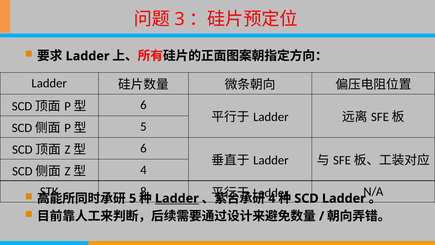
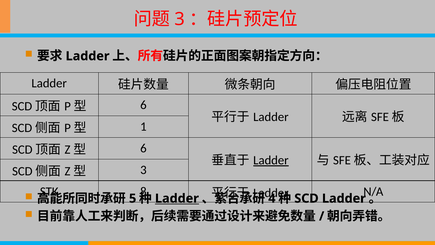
5: 5 -> 1 (143, 127)
Ladder underline: none -> present (271, 160)
4: 4 -> 3 (143, 170)
